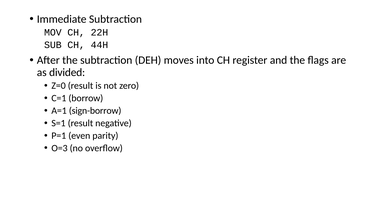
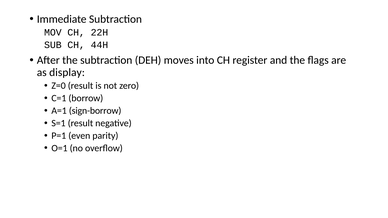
divided: divided -> display (67, 73)
O=3: O=3 -> O=1 (59, 148)
